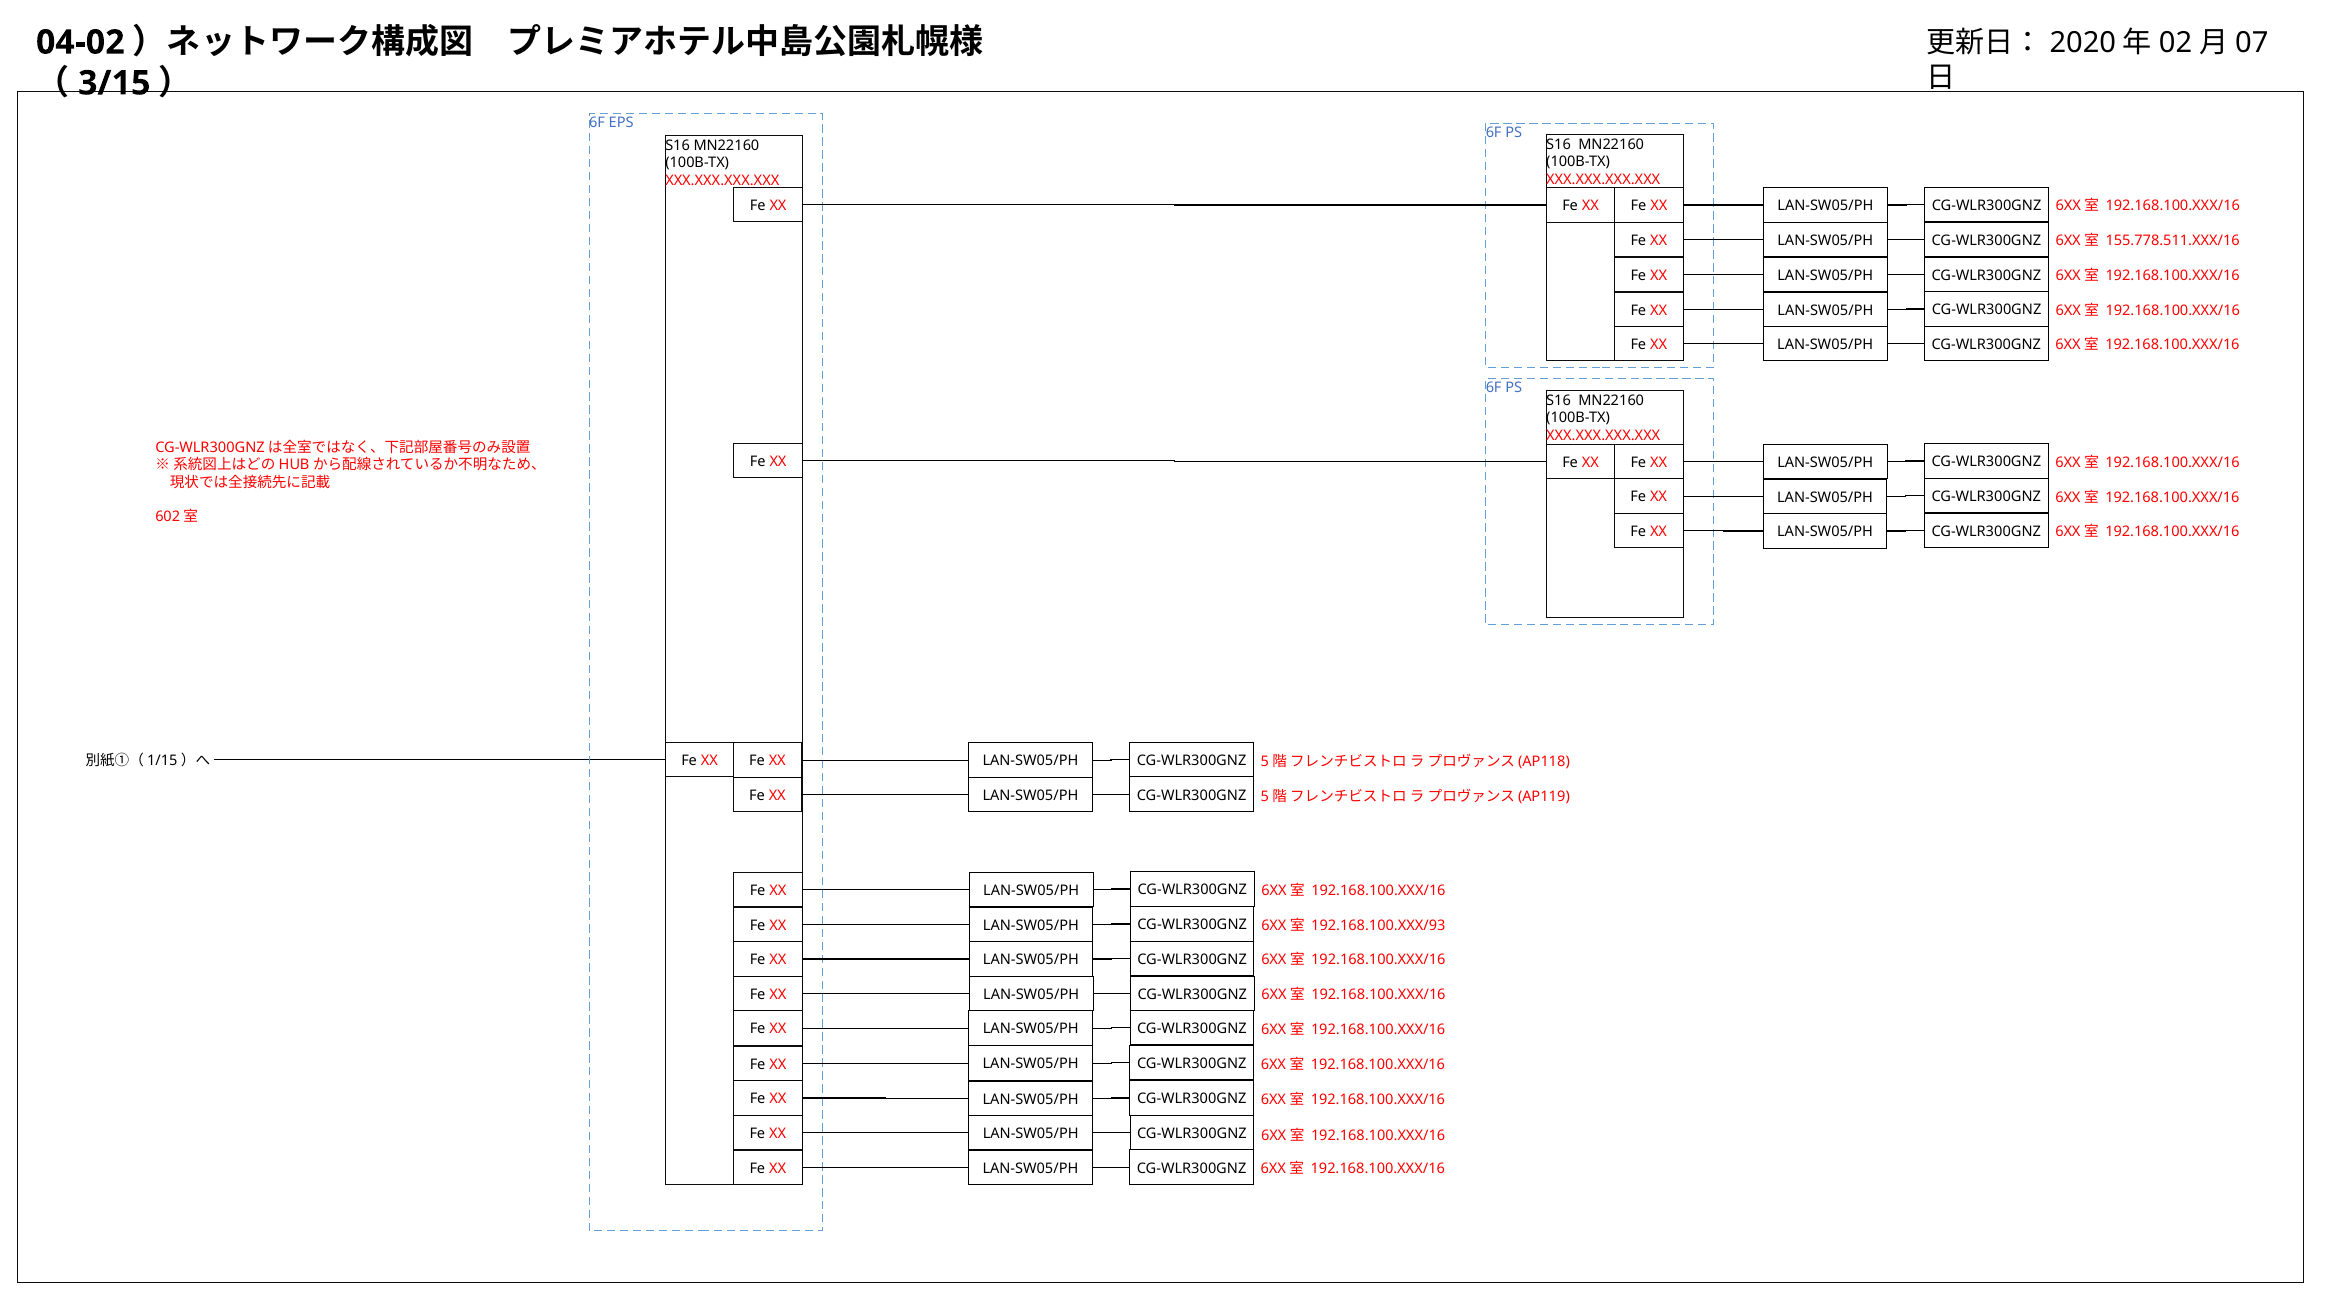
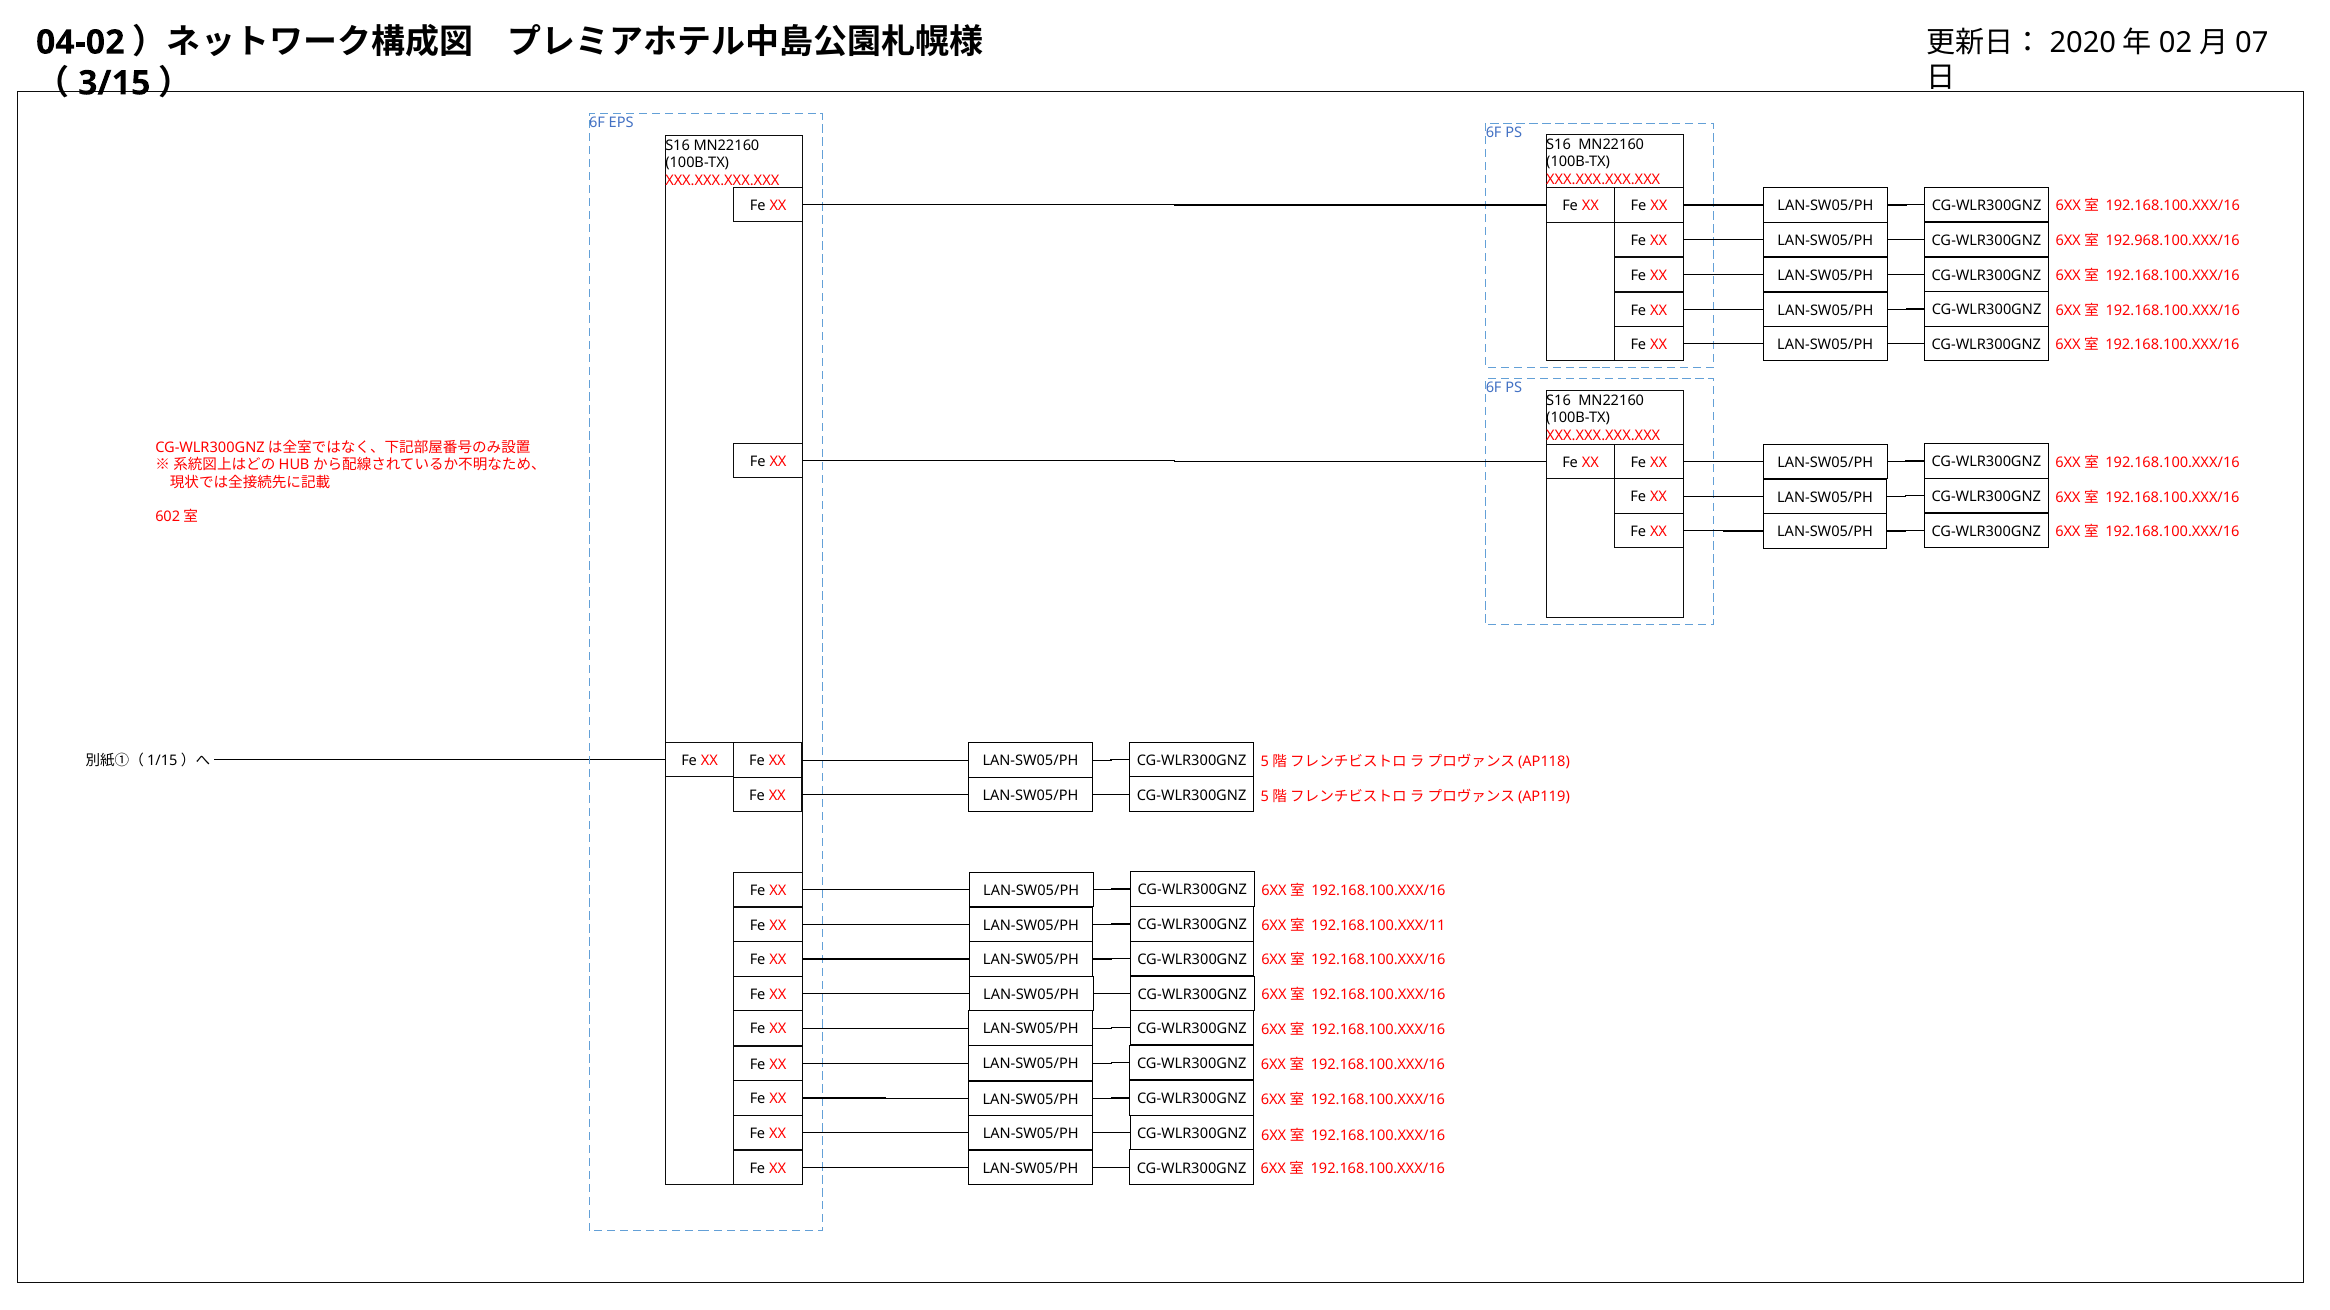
155.778.511.XXX/16: 155.778.511.XXX/16 -> 192.968.100.XXX/16 (2173, 241)
192.168.100.XXX/93: 192.168.100.XXX/93 -> 192.168.100.XXX/11 (1378, 926)
